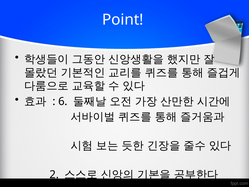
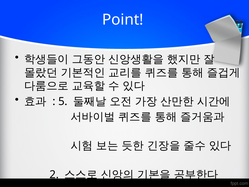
6: 6 -> 5 (63, 101)
